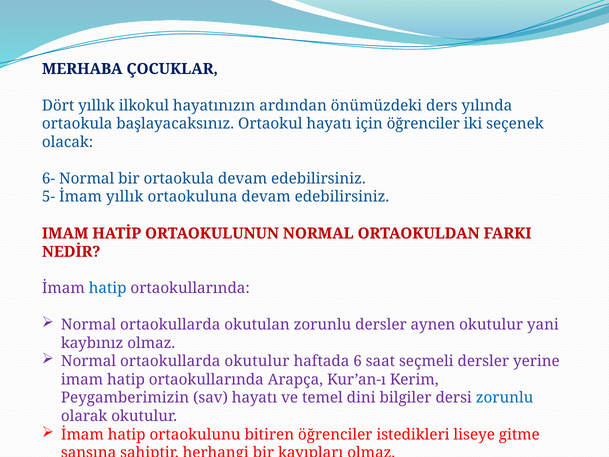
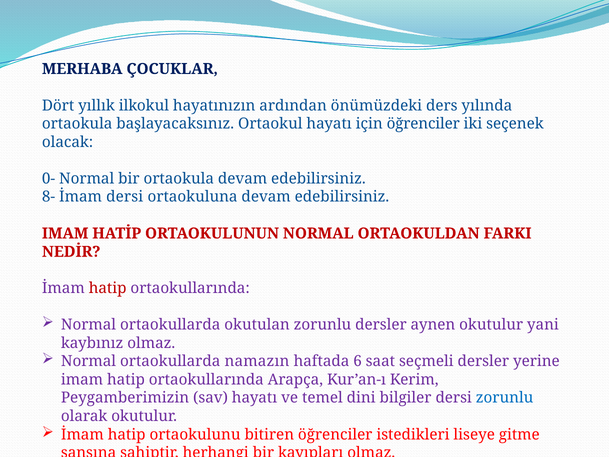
6-: 6- -> 0- (49, 179)
5-: 5- -> 8- (49, 197)
İmam yıllık: yıllık -> dersi (125, 197)
hatip colour: blue -> red (108, 288)
ortaokullarda okutulur: okutulur -> namazın (257, 361)
